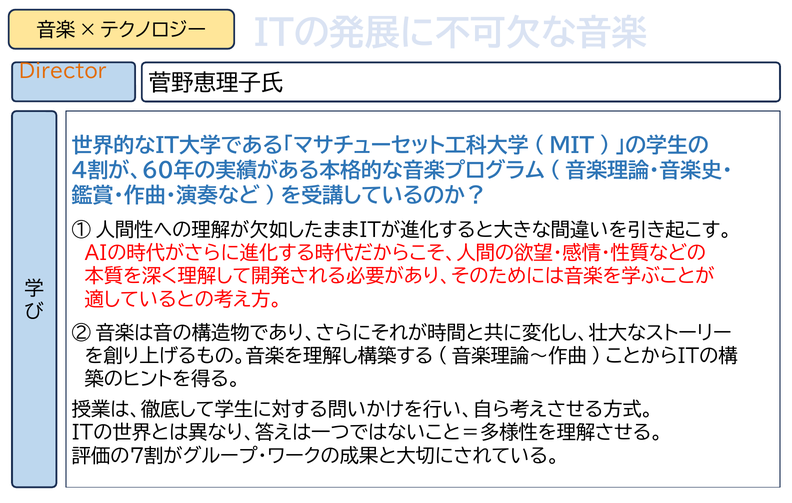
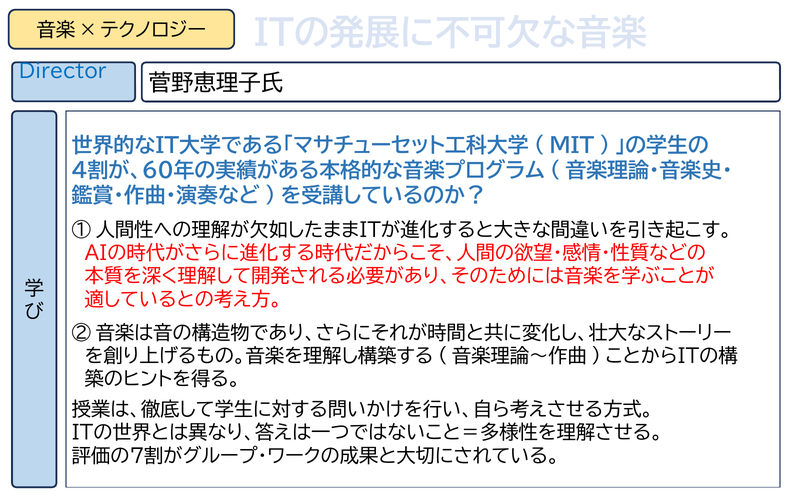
Director colour: orange -> blue (63, 72)
